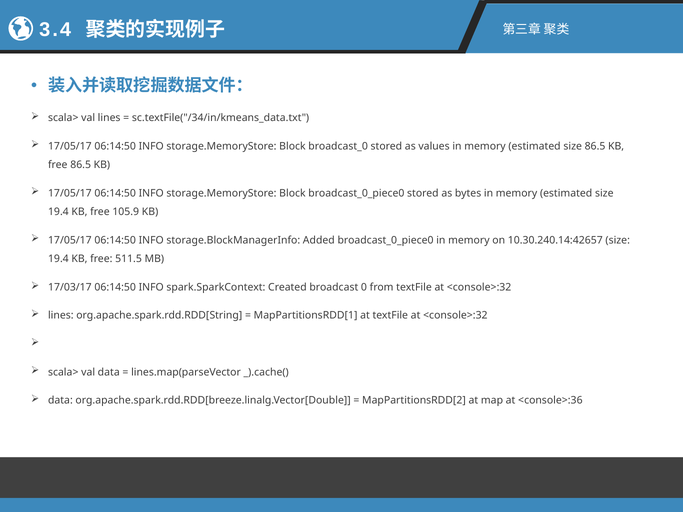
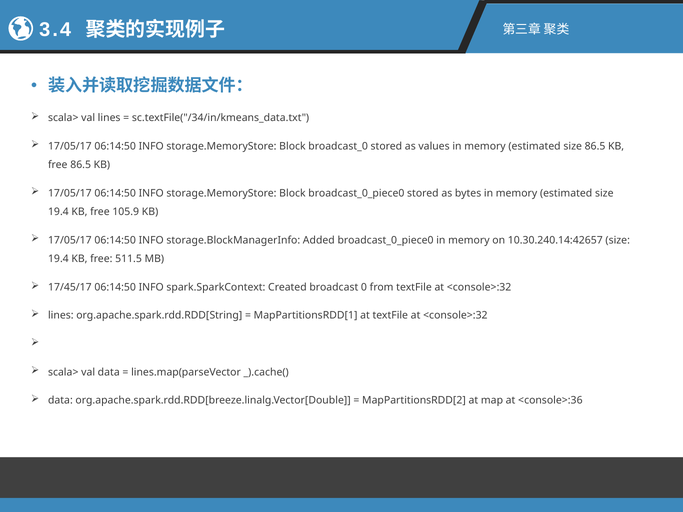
17/03/17: 17/03/17 -> 17/45/17 (70, 287)
